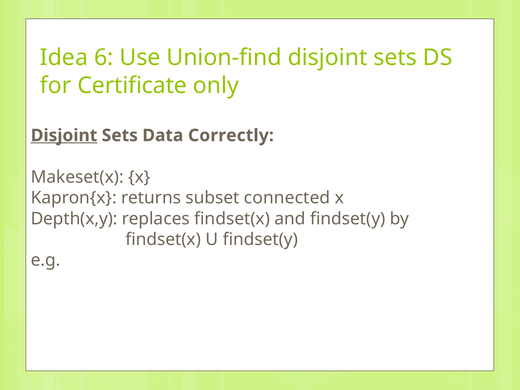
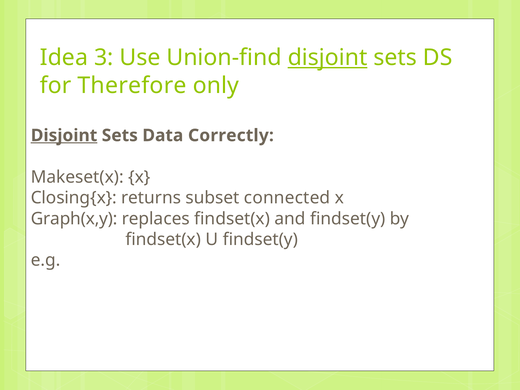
6: 6 -> 3 (104, 58)
disjoint underline: none -> present (328, 58)
Certificate: Certificate -> Therefore (132, 85)
Kapron{x: Kapron{x -> Closing{x (74, 198)
Depth(x,y: Depth(x,y -> Graph(x,y (74, 219)
